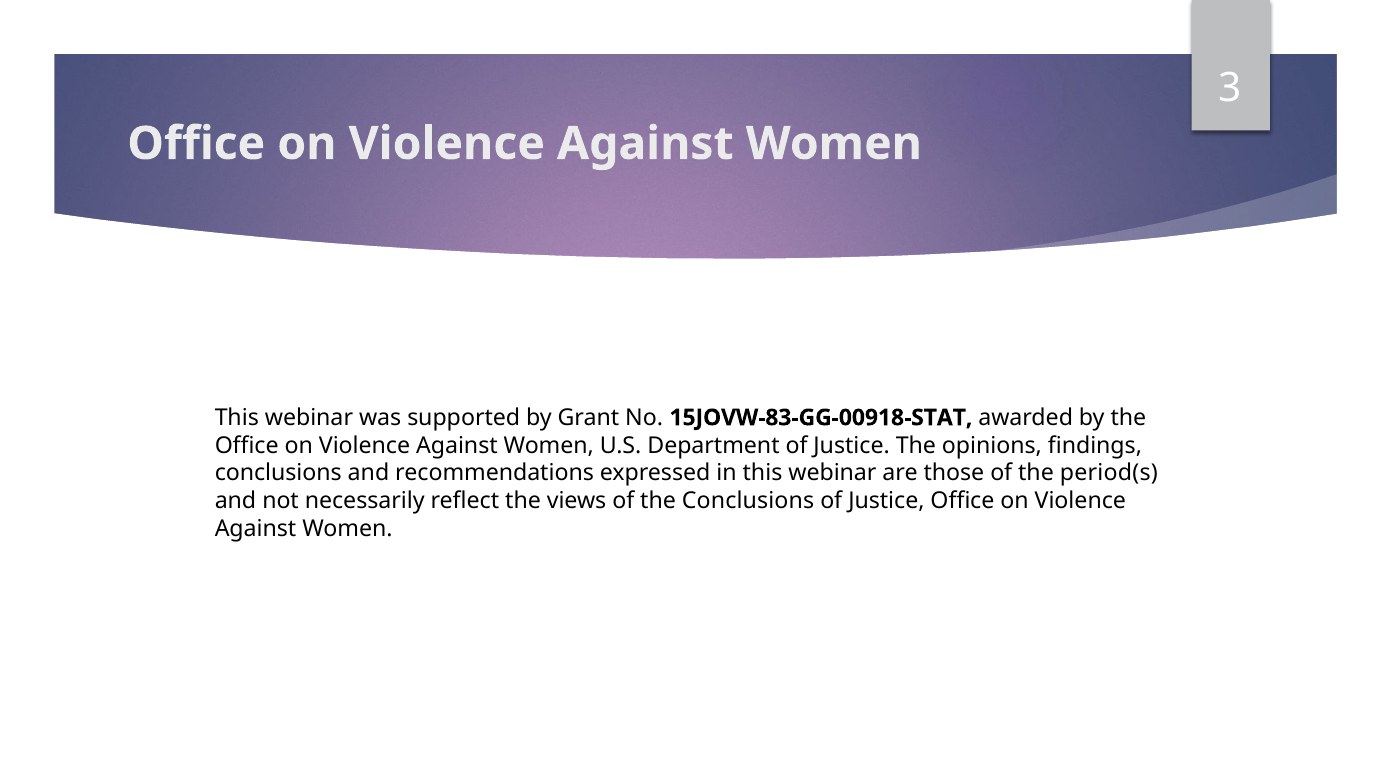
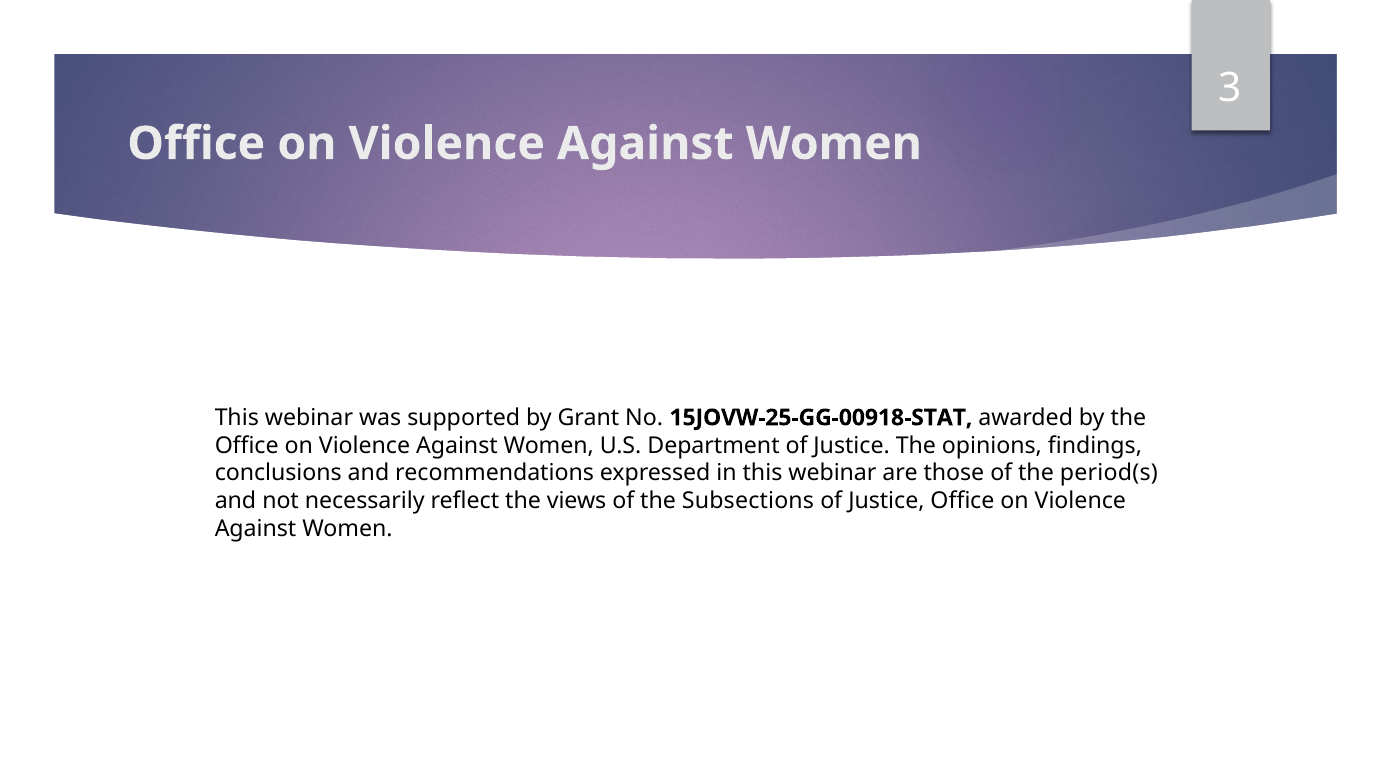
15JOVW-83-GG-00918-STAT: 15JOVW-83-GG-00918-STAT -> 15JOVW-25-GG-00918-STAT (821, 418)
the Conclusions: Conclusions -> Subsections (748, 501)
